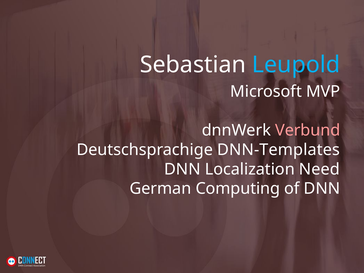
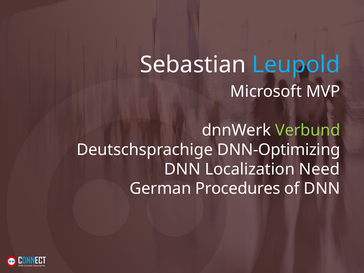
Verbund colour: pink -> light green (308, 130)
DNN-Templates: DNN-Templates -> DNN-Optimizing (279, 150)
Computing: Computing -> Procedures (238, 189)
